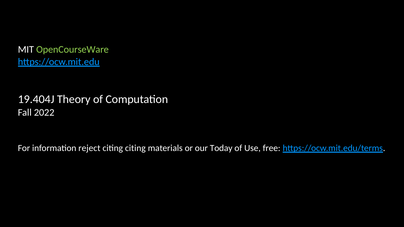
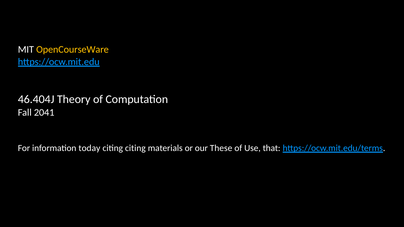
OpenCourseWare colour: light green -> yellow (72, 50)
19.404J: 19.404J -> 46.404J (36, 99)
2022: 2022 -> 2041 (44, 113)
reject: reject -> today (89, 148)
Today: Today -> These (221, 148)
free: free -> that (272, 148)
